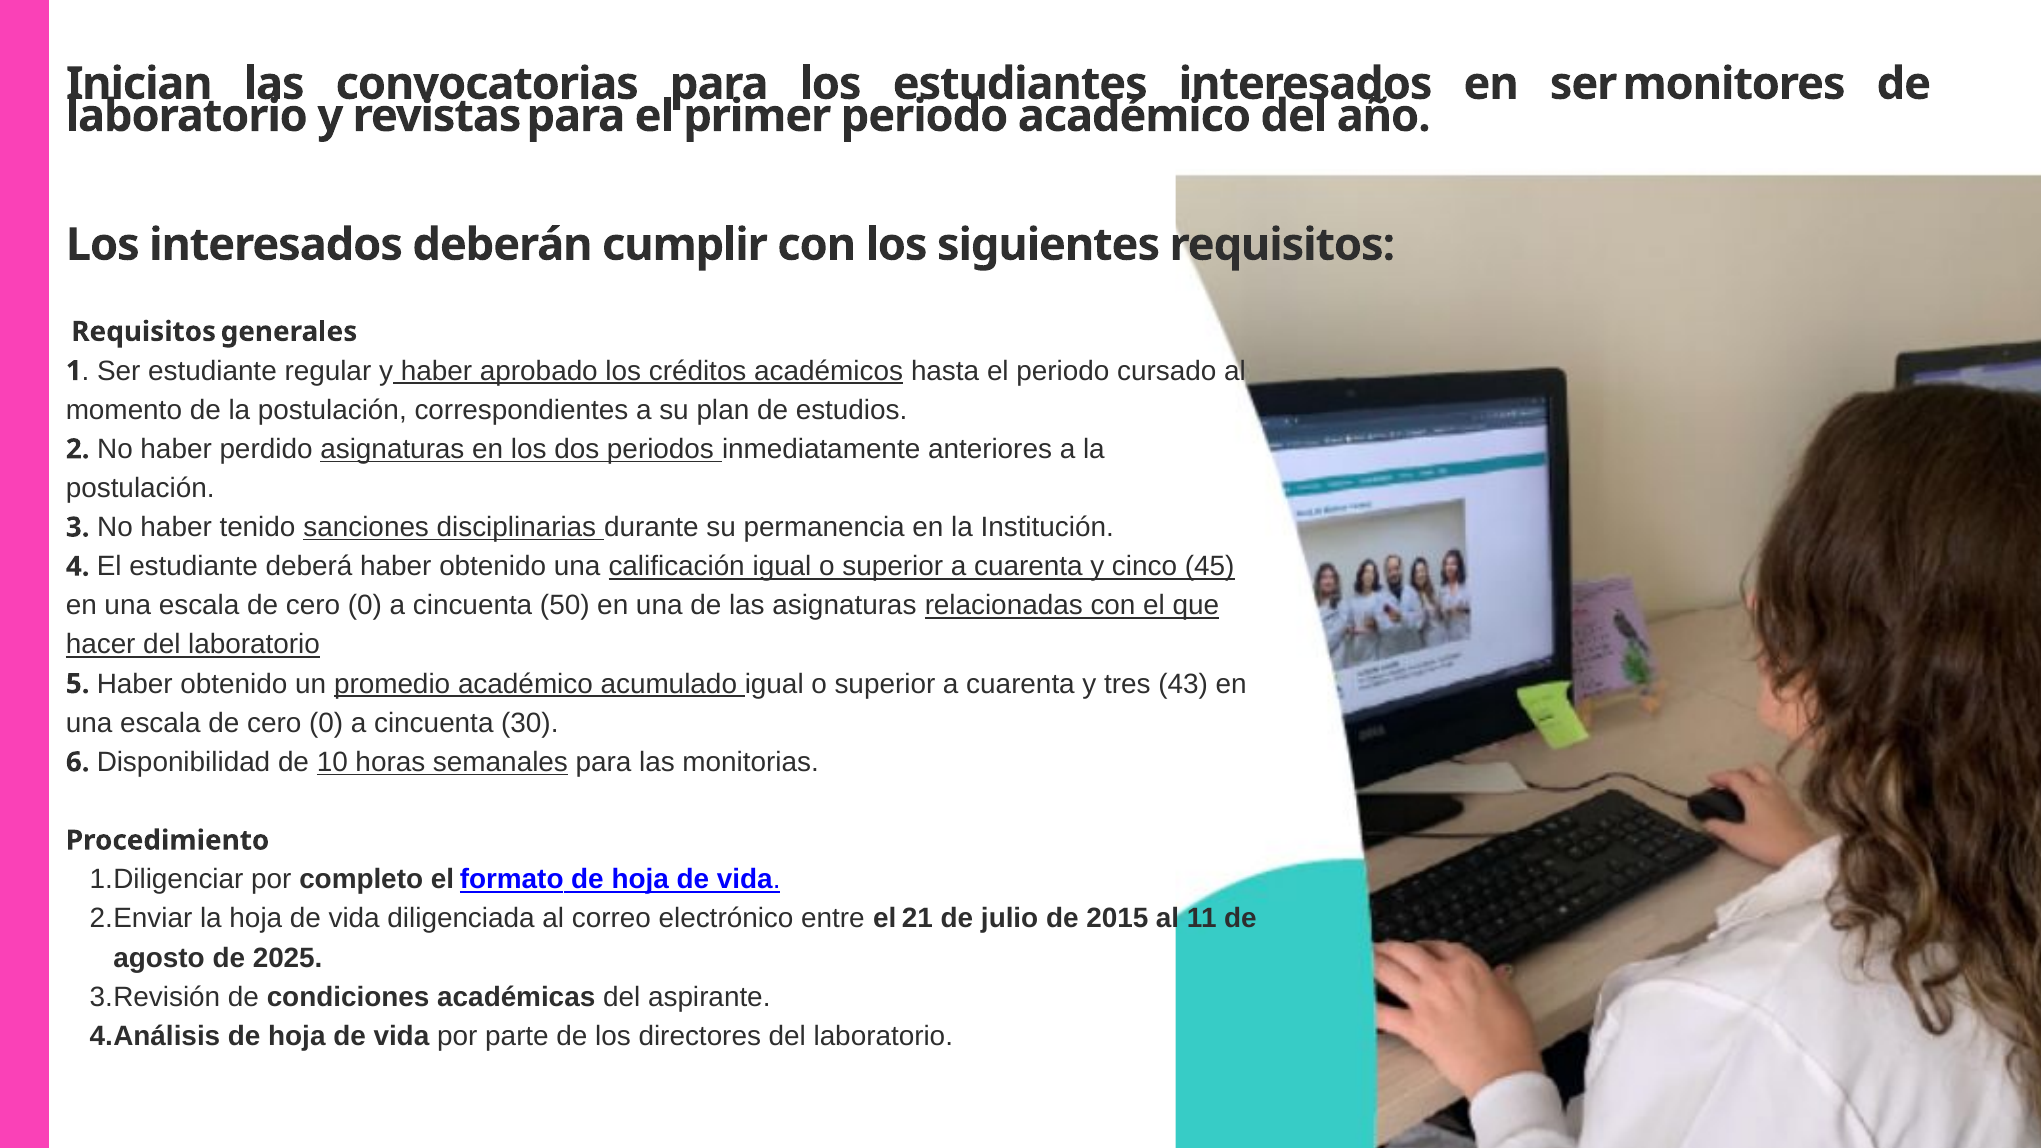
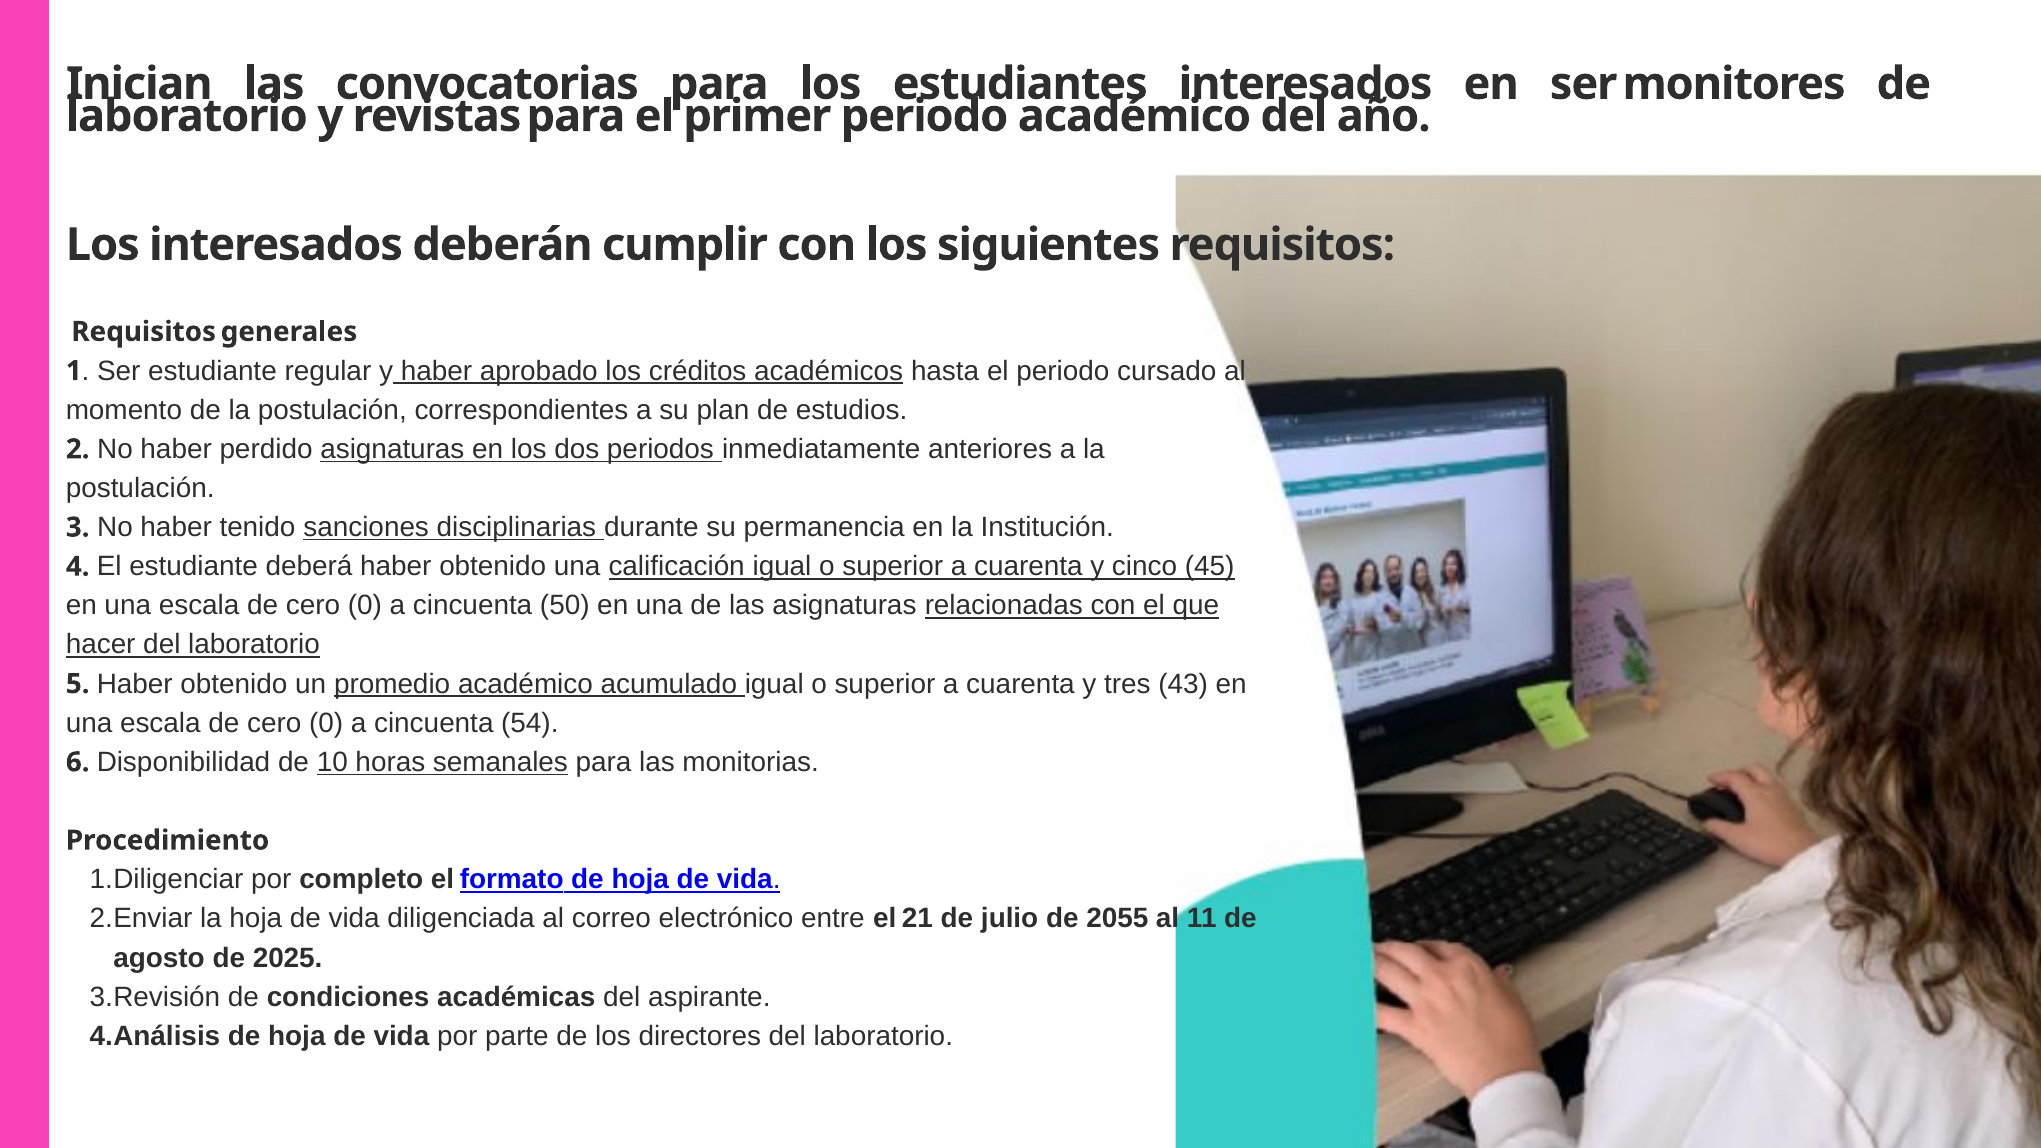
30: 30 -> 54 (530, 723)
2015: 2015 -> 2055 (1117, 919)
